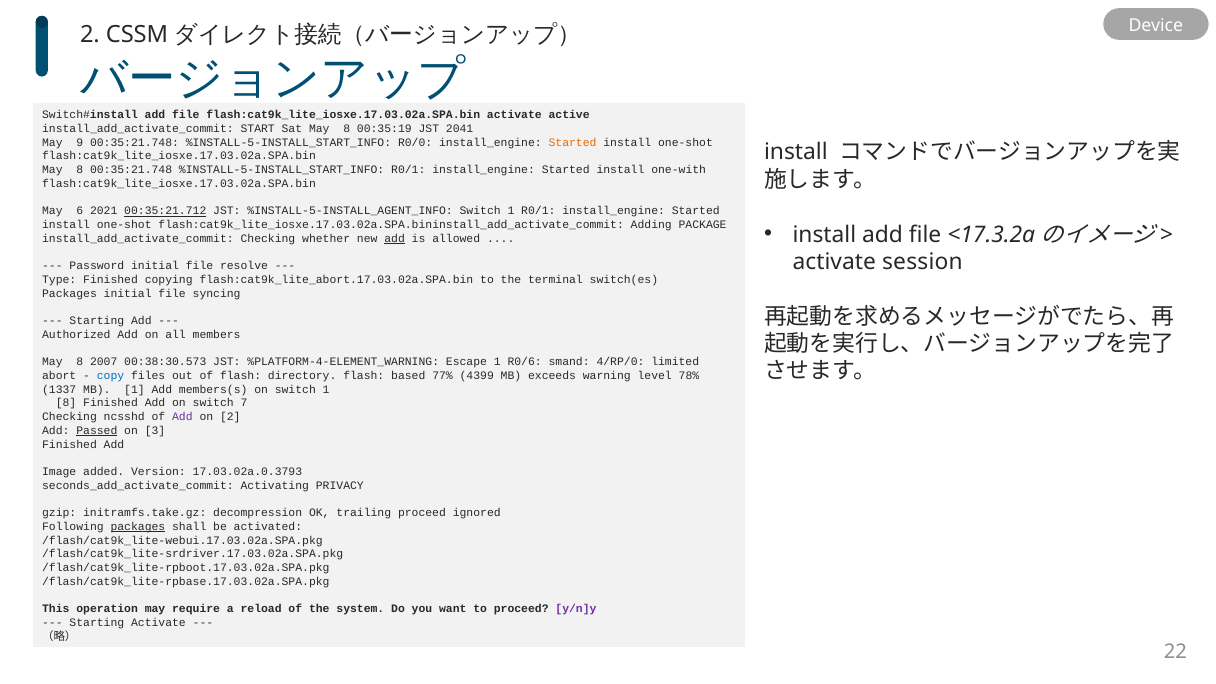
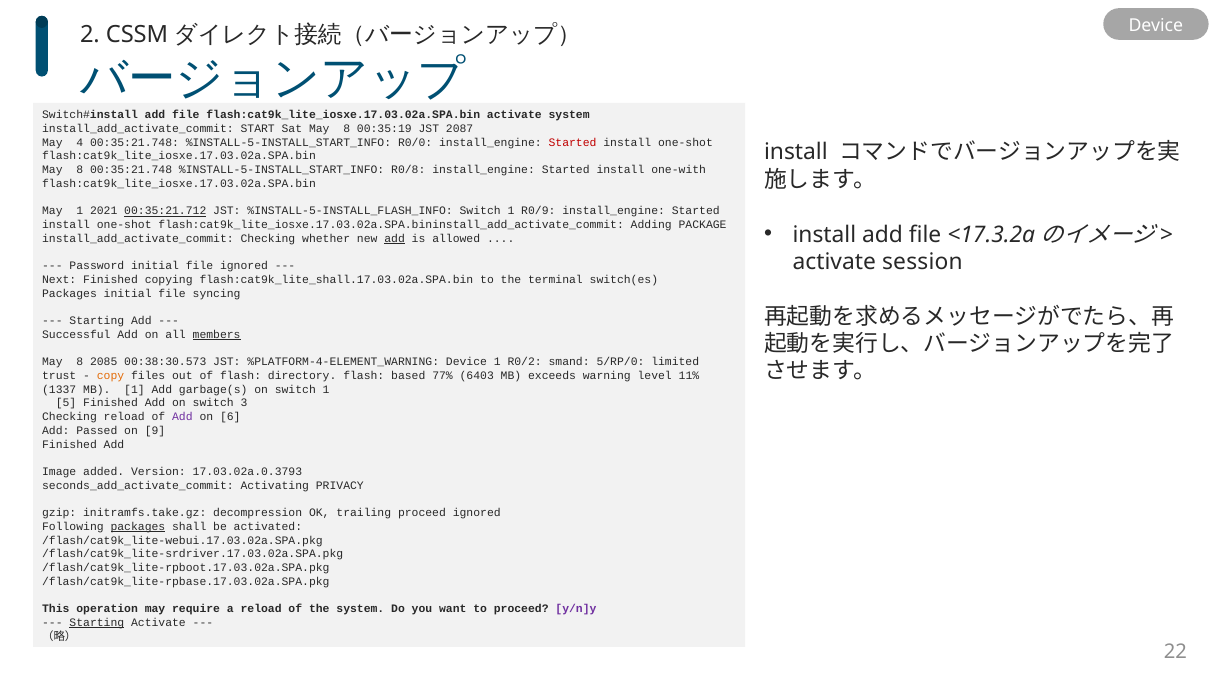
activate active: active -> system (569, 115)
2041: 2041 -> 2087 (460, 129)
9: 9 -> 4 (80, 143)
Started colour: orange -> red (573, 143)
%INSTALL-5-INSTALL_START_INFO R0/1: R0/1 -> R0/8 (408, 170)
May 6: 6 -> 1 (80, 211)
%INSTALL-5-INSTALL_AGENT_INFO: %INSTALL-5-INSTALL_AGENT_INFO -> %INSTALL-5-INSTALL_FLASH_INFO (350, 211)
1 R0/1: R0/1 -> R0/9 (538, 211)
file resolve: resolve -> ignored (244, 266)
Type: Type -> Next (59, 280)
flash:cat9k_lite_abort.17.03.02a.SPA.bin: flash:cat9k_lite_abort.17.03.02a.SPA.bin -> flash:cat9k_lite_shall.17.03.02a.SPA.bin (336, 280)
Authorized: Authorized -> Successful (76, 335)
members underline: none -> present (217, 335)
2007: 2007 -> 2085 (104, 362)
%PLATFORM-4-ELEMENT_WARNING Escape: Escape -> Device (466, 362)
R0/6: R0/6 -> R0/2 (525, 362)
4/RP/0: 4/RP/0 -> 5/RP/0 (620, 362)
abort: abort -> trust (59, 376)
copy colour: blue -> orange (111, 376)
4399: 4399 -> 6403 (477, 376)
78%: 78% -> 11% (689, 376)
members(s: members(s -> garbage(s (213, 389)
8: 8 -> 5 (66, 403)
7: 7 -> 3 (244, 403)
Checking ncsshd: ncsshd -> reload (124, 417)
on 2: 2 -> 6 (230, 417)
Passed underline: present -> none (97, 431)
3: 3 -> 9 (155, 431)
Starting underline: none -> present (97, 623)
